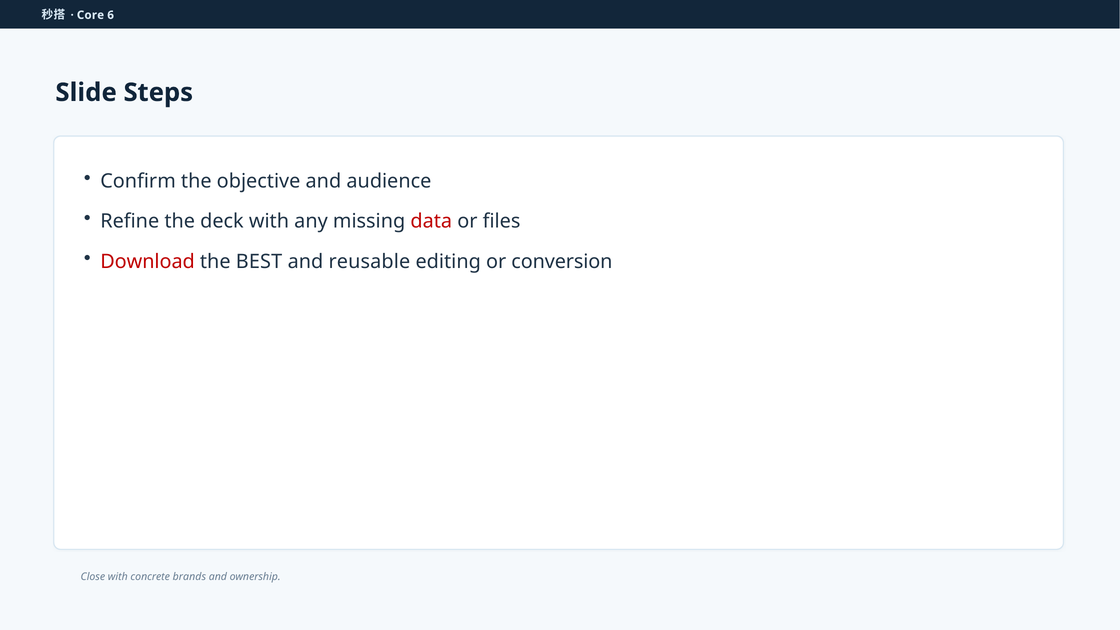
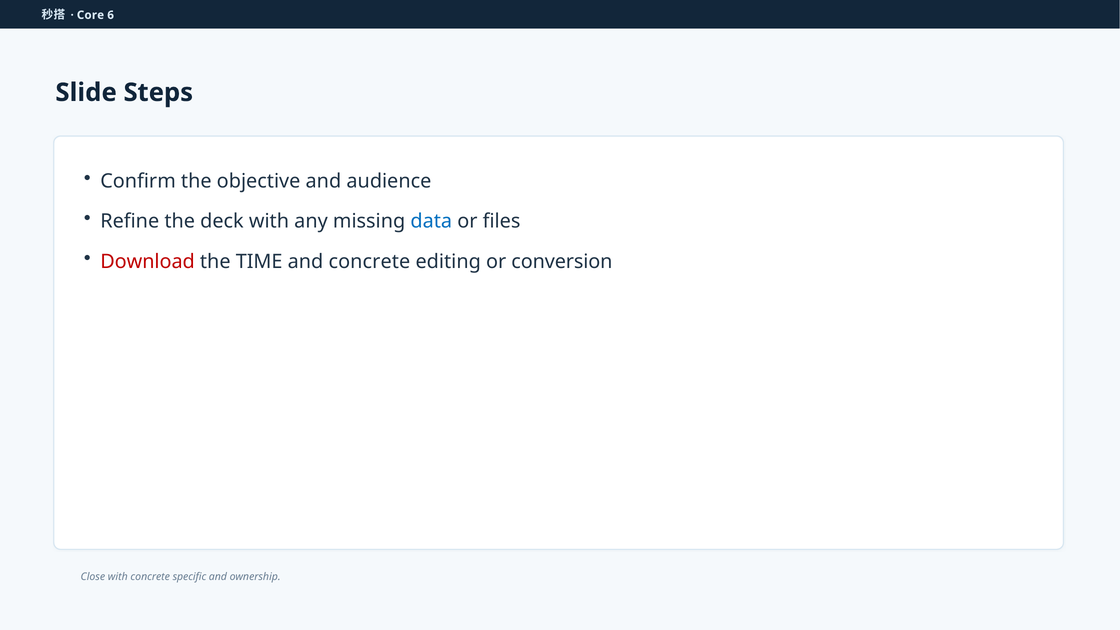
data colour: red -> blue (431, 221)
BEST: BEST -> TIME (259, 262)
and reusable: reusable -> concrete (369, 262)
brands: brands -> specific (189, 577)
